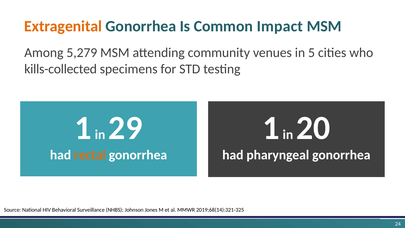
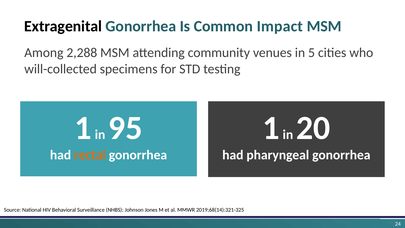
Extragenital colour: orange -> black (63, 26)
5,279: 5,279 -> 2,288 (82, 53)
kills-collected: kills-collected -> will-collected (61, 69)
29: 29 -> 95 (125, 128)
